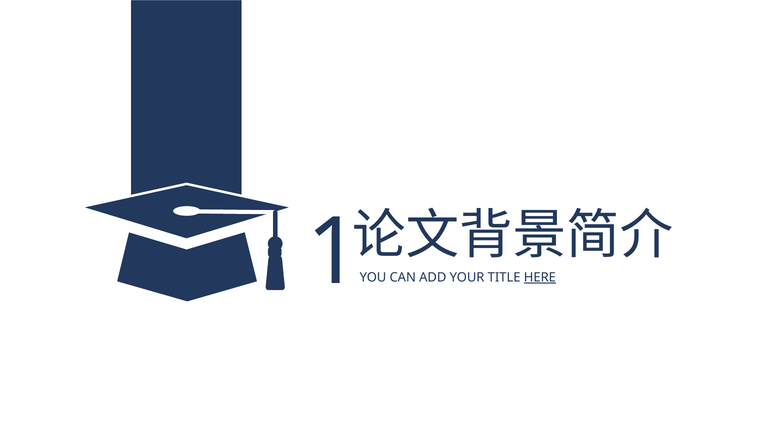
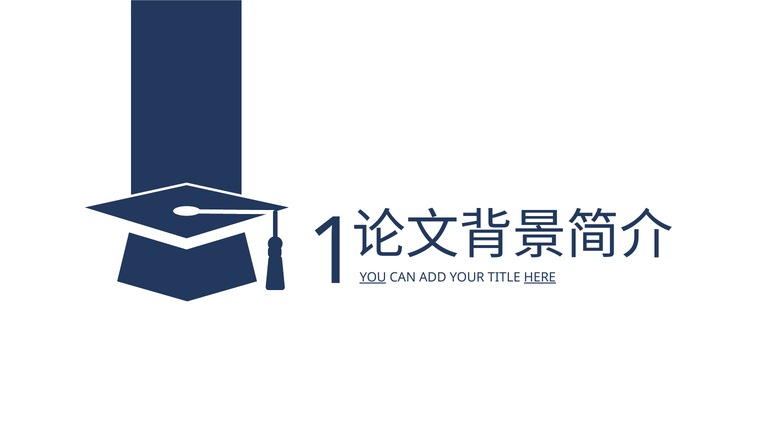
YOU underline: none -> present (373, 277)
